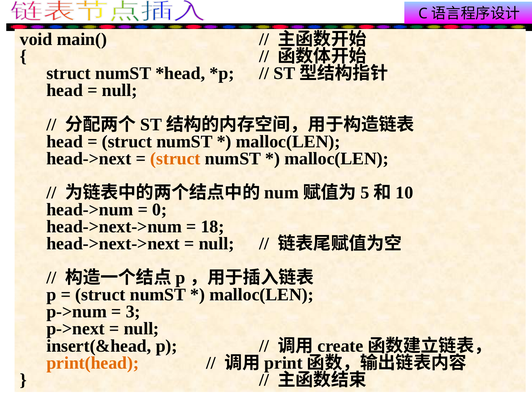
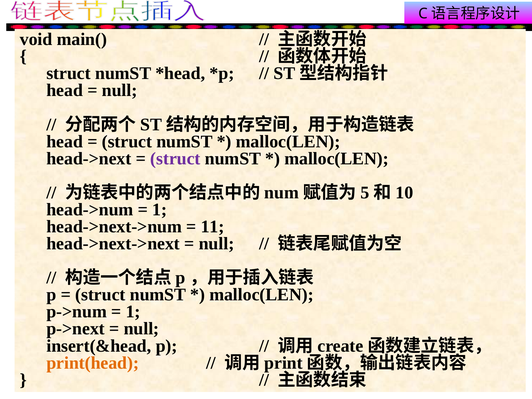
struct colour: orange -> purple (175, 159)
0: 0 -> 1 (160, 210)
18: 18 -> 11 (213, 227)
3: 3 -> 1 (133, 312)
